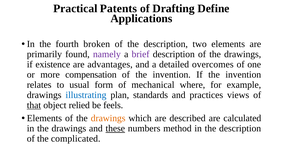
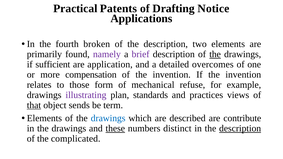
Define: Define -> Notice (213, 9)
the underline: none -> present (215, 54)
existence: existence -> sufficient (53, 64)
advantages: advantages -> application (110, 64)
usual: usual -> those (79, 85)
where: where -> refuse (192, 85)
illustrating colour: blue -> purple (86, 95)
relied: relied -> sends (79, 105)
feels: feels -> term (113, 105)
drawings colour: orange -> blue (108, 118)
calculated: calculated -> contribute (242, 118)
method: method -> distinct (177, 129)
description underline: none -> present (240, 129)
